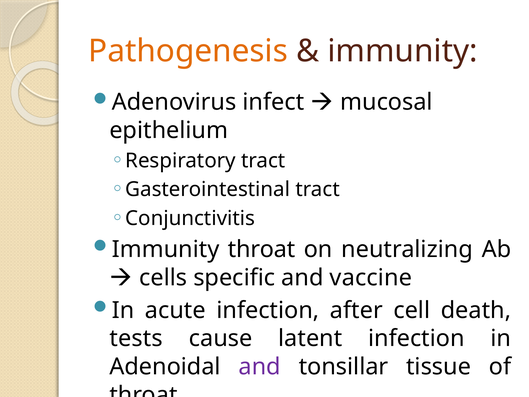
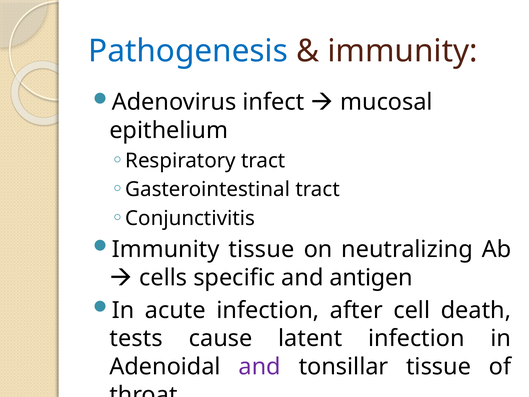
Pathogenesis colour: orange -> blue (188, 51)
Immunity throat: throat -> tissue (261, 249)
vaccine: vaccine -> antigen (371, 277)
